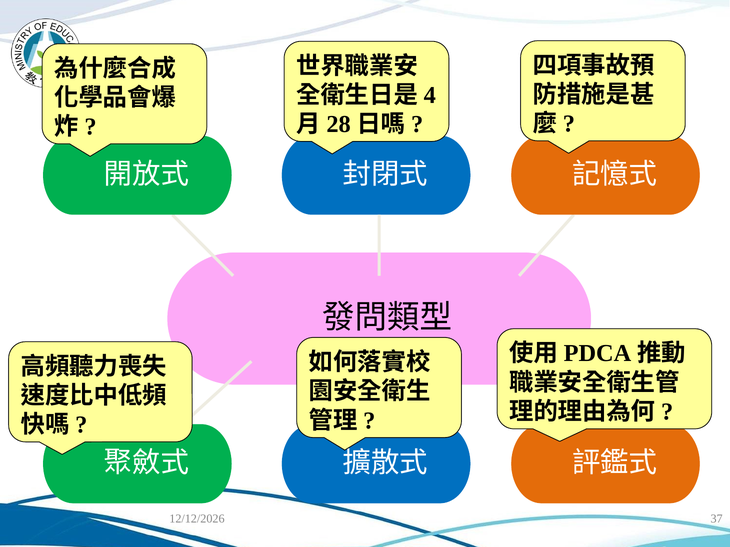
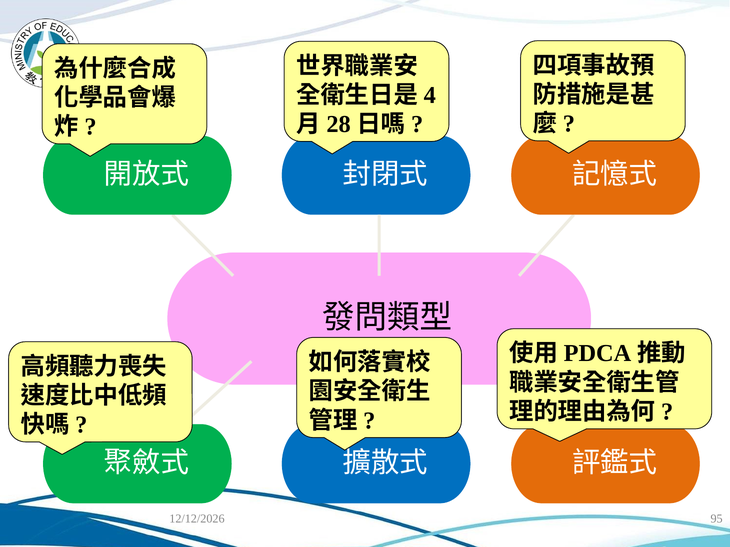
37: 37 -> 95 (717, 519)
